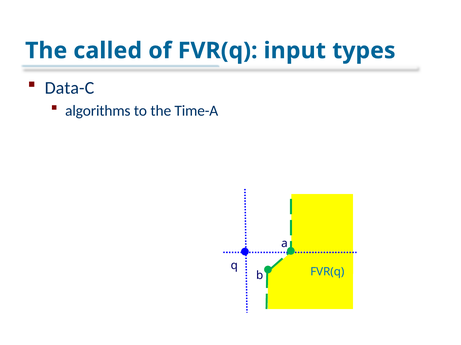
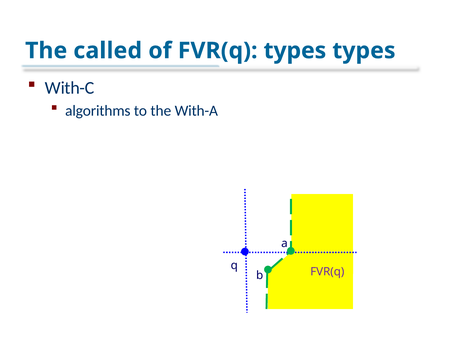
FVR(q input: input -> types (295, 51)
Data-C: Data-C -> With-C (70, 88)
Time-A: Time-A -> With-A (196, 111)
FVR(q colour: blue -> purple (327, 272)
